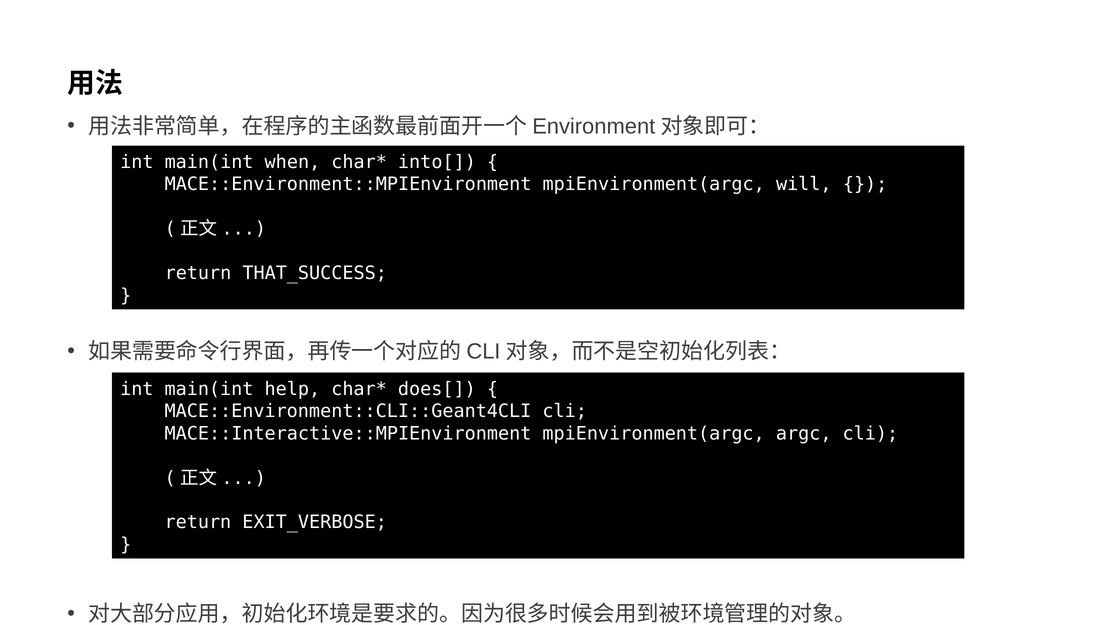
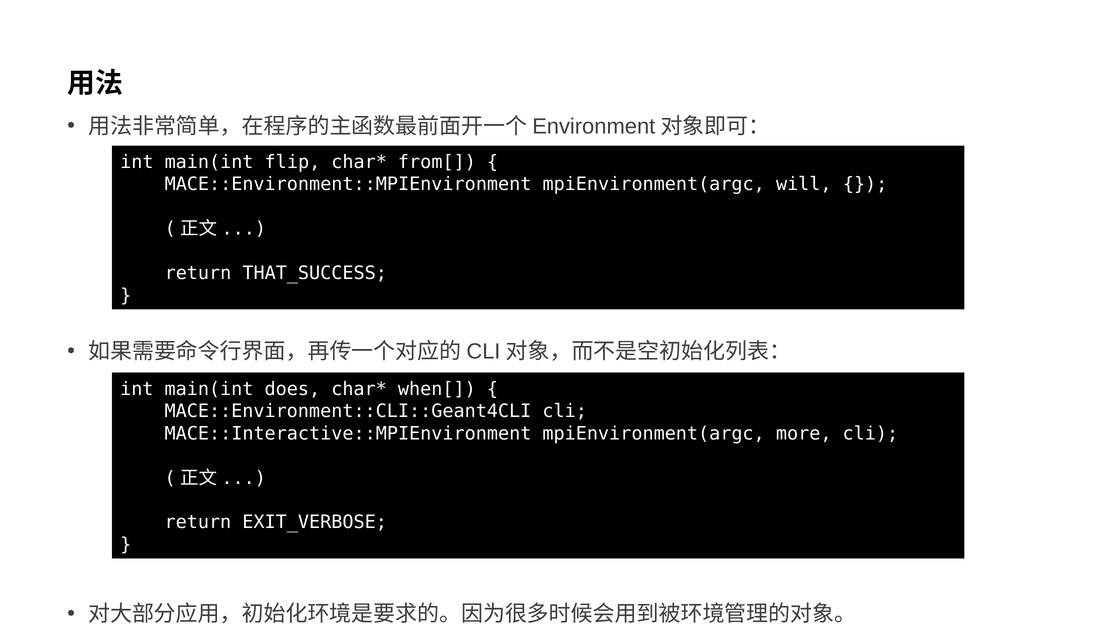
when: when -> flip (292, 162)
into[: into[ -> from[ (437, 162)
help: help -> does (292, 389)
does[: does[ -> when[ (437, 389)
argc: argc -> more (804, 433)
